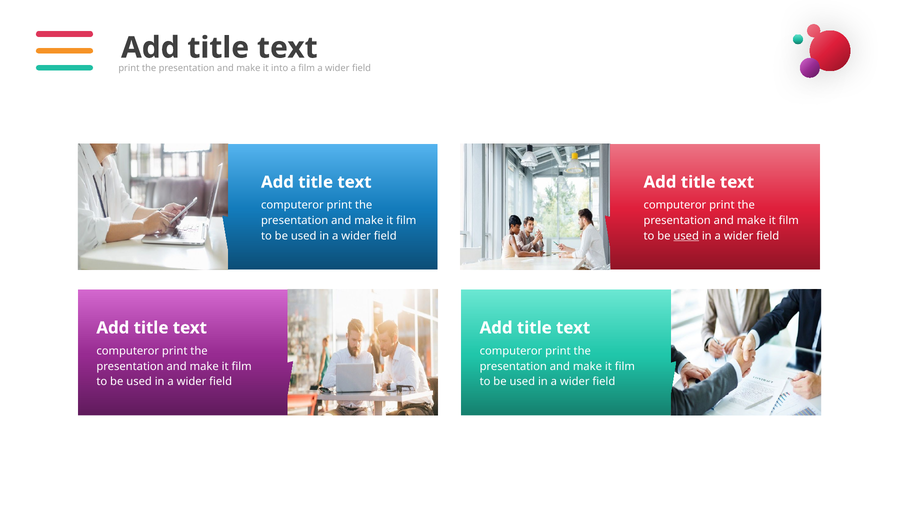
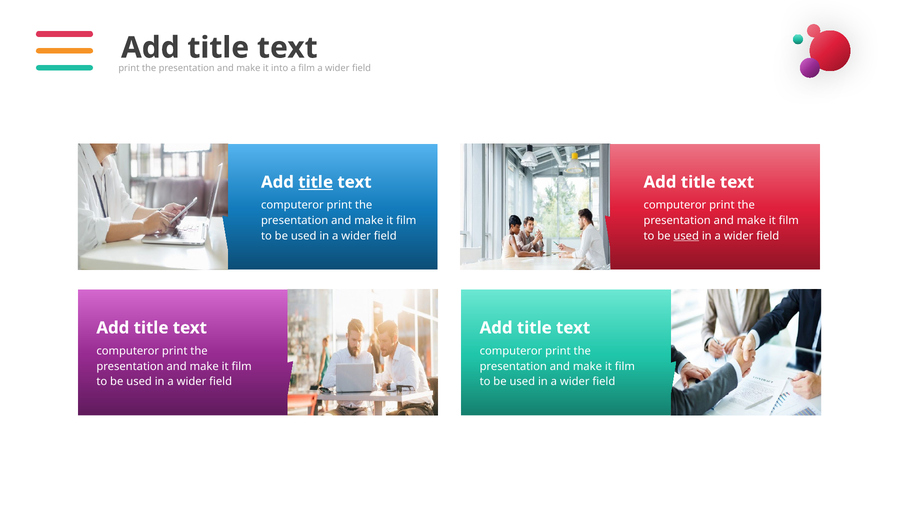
title underline: none -> present (316, 182)
